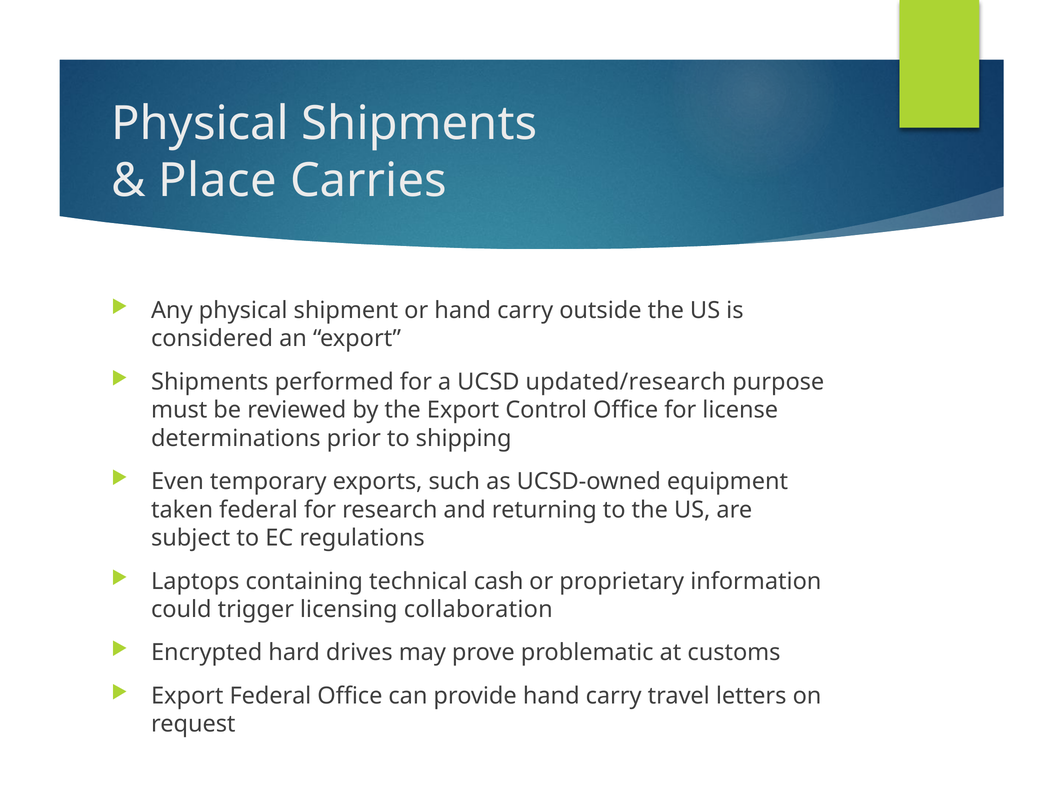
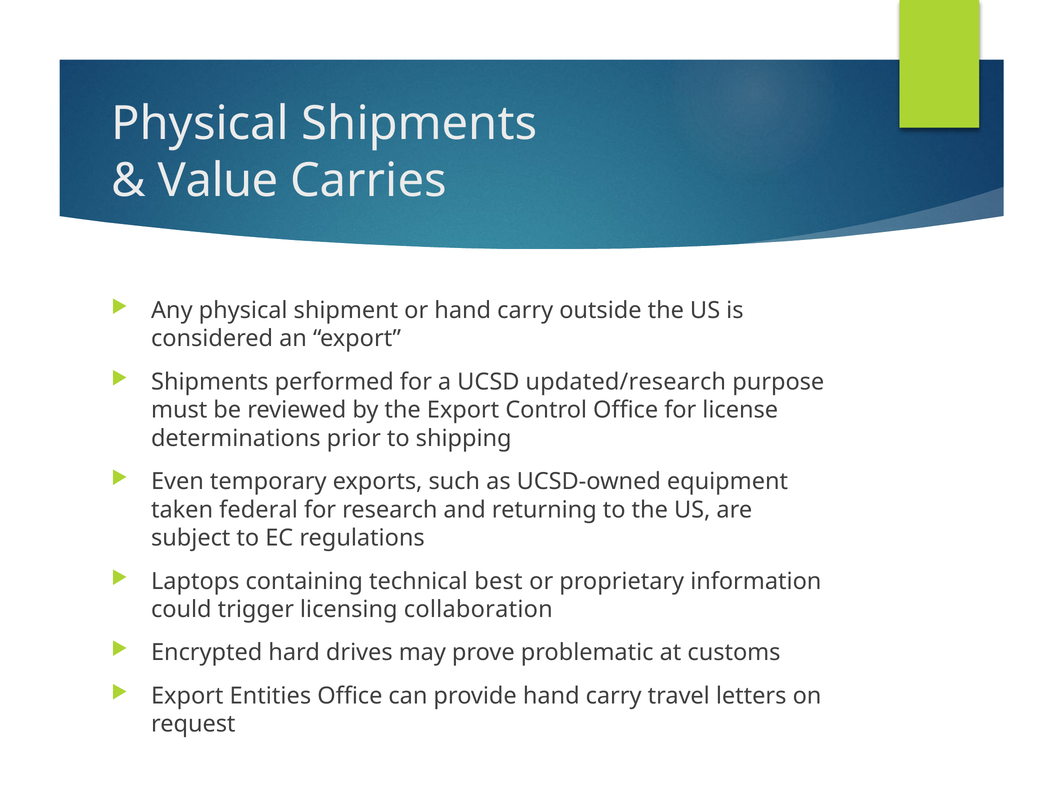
Place: Place -> Value (218, 180)
cash: cash -> best (498, 581)
Export Federal: Federal -> Entities (270, 695)
